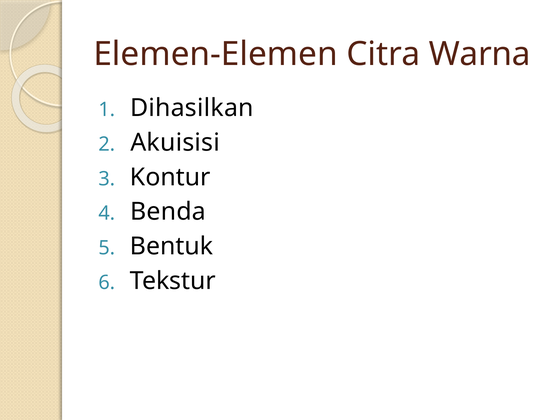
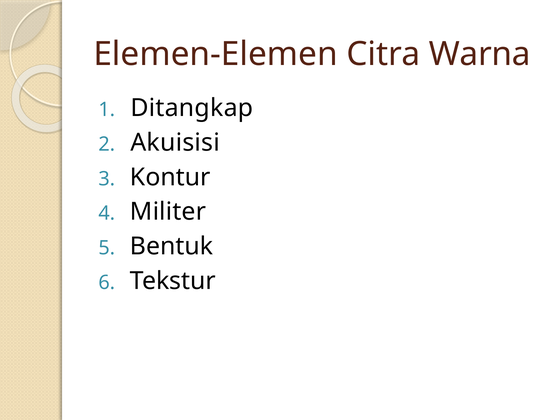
Dihasilkan: Dihasilkan -> Ditangkap (192, 108)
Benda: Benda -> Militer (168, 212)
